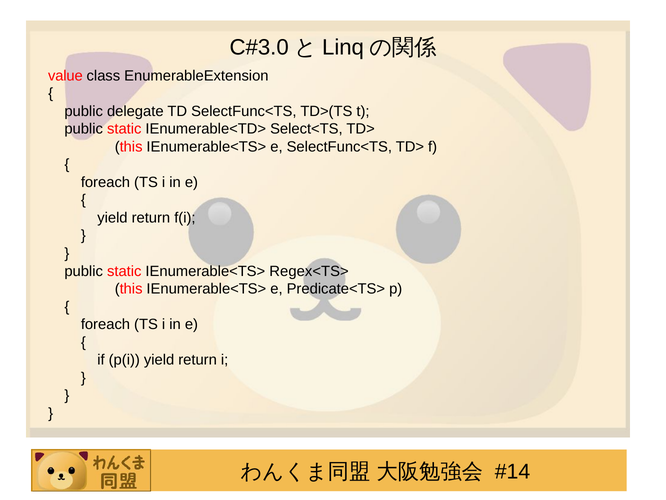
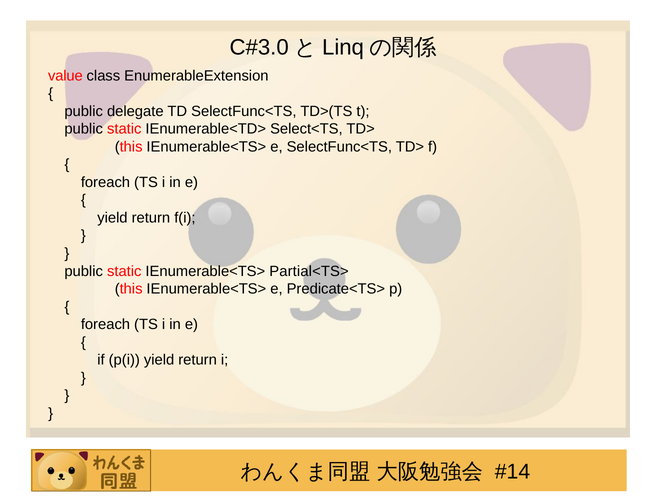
Regex<TS>: Regex<TS> -> Partial<TS> (309, 271)
